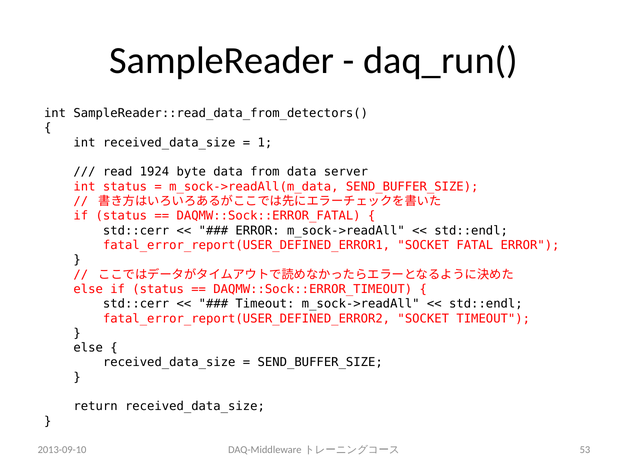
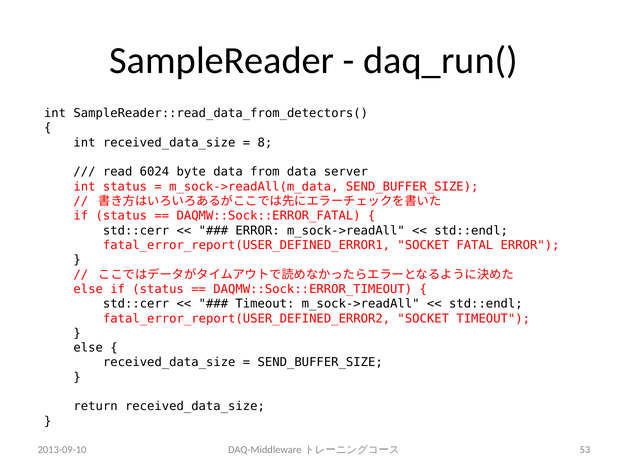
1: 1 -> 8 (265, 143)
1924: 1924 -> 6024 (154, 172)
